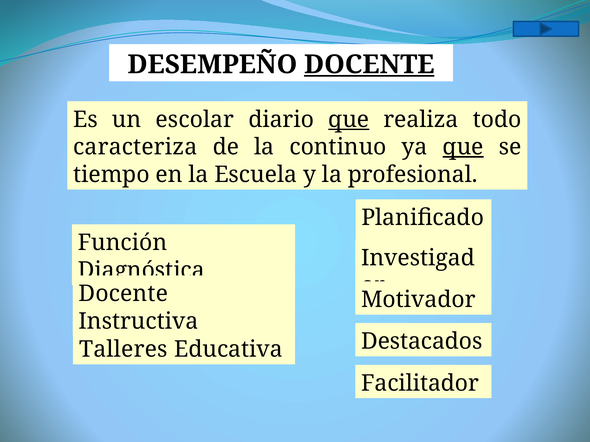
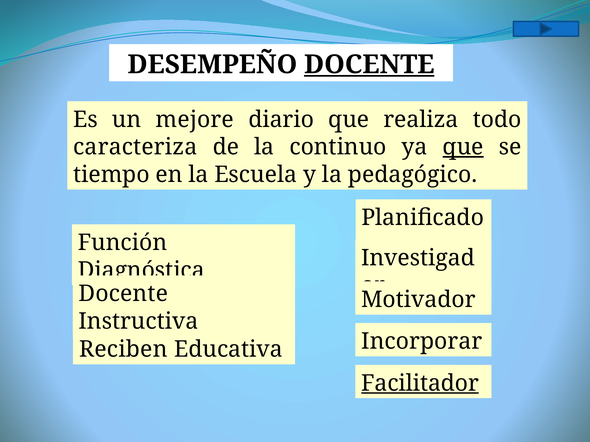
escolar: escolar -> mejore (195, 120)
que underline: present -> none (349, 120)
profesional: profesional -> pedagógico (413, 175)
Destacados: Destacados -> Incorporar (422, 342)
Talleres: Talleres -> Reciben (123, 350)
Facilitador underline: none -> present (420, 384)
